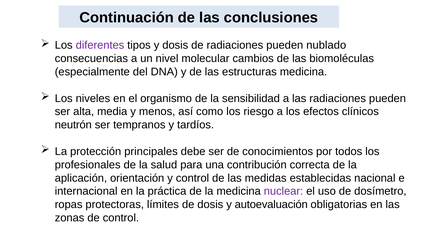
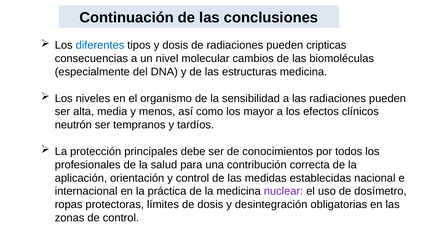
diferentes colour: purple -> blue (100, 45)
nublado: nublado -> cripticas (326, 45)
riesgo: riesgo -> mayor (259, 112)
autoevaluación: autoevaluación -> desintegración (271, 205)
